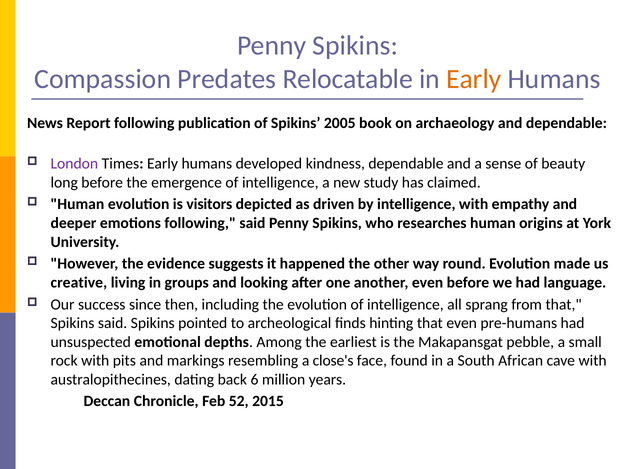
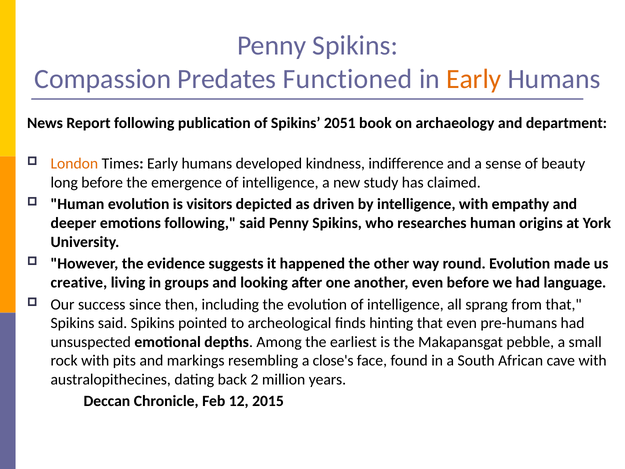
Relocatable: Relocatable -> Functioned (348, 79)
2005: 2005 -> 2051 (340, 123)
and dependable: dependable -> department (566, 123)
London colour: purple -> orange (74, 164)
kindness dependable: dependable -> indifference (406, 164)
6: 6 -> 2 (255, 379)
52: 52 -> 12 (239, 401)
